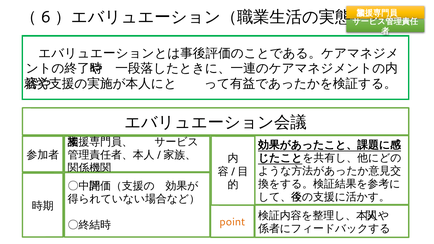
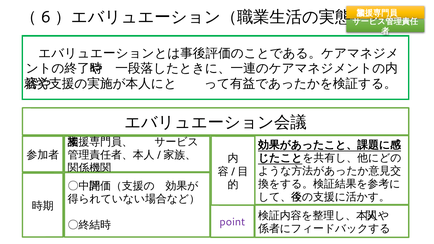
point colour: orange -> purple (232, 222)
